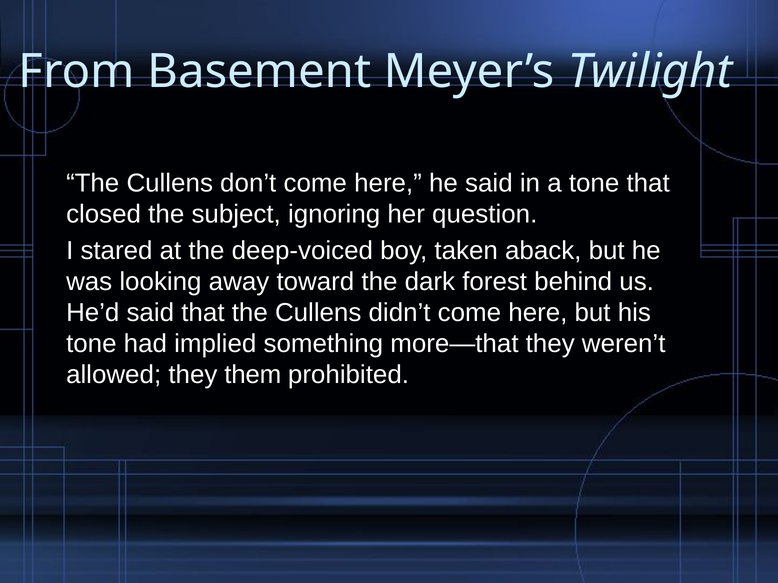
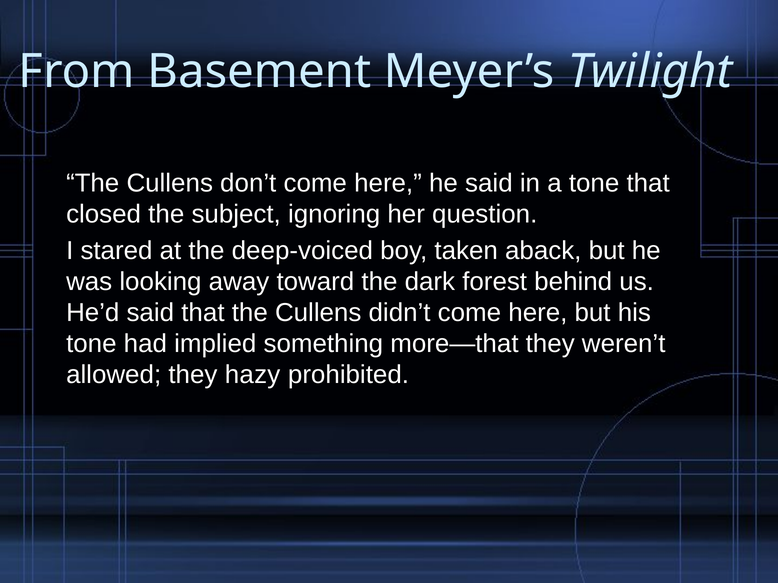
them: them -> hazy (253, 375)
